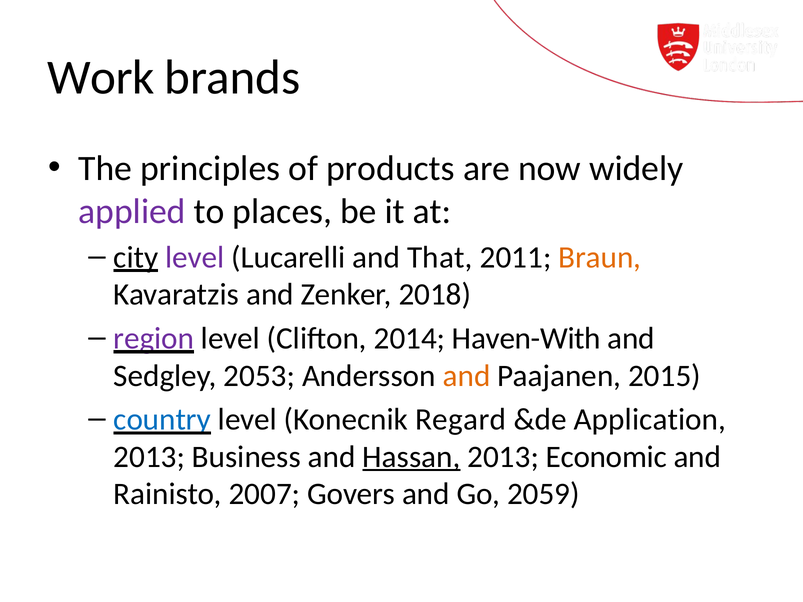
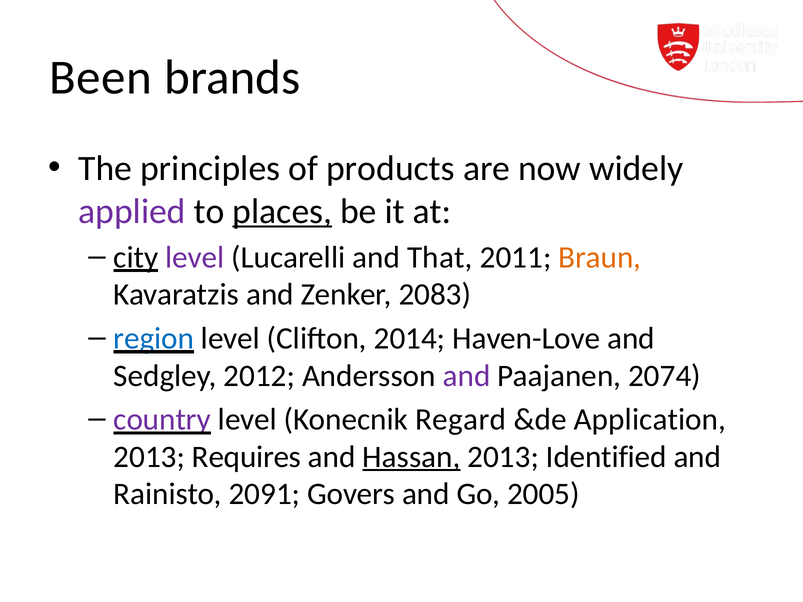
Work: Work -> Been (100, 78)
places underline: none -> present (282, 211)
2018: 2018 -> 2083 (435, 295)
region colour: purple -> blue (154, 338)
Haven-With: Haven-With -> Haven-Love (526, 338)
2053: 2053 -> 2012 (259, 376)
and colour: orange -> purple (467, 376)
2015: 2015 -> 2074 (664, 376)
country colour: blue -> purple (162, 420)
Business: Business -> Requires (247, 457)
Economic: Economic -> Identified (606, 457)
2007: 2007 -> 2091 (264, 494)
2059: 2059 -> 2005 (543, 494)
